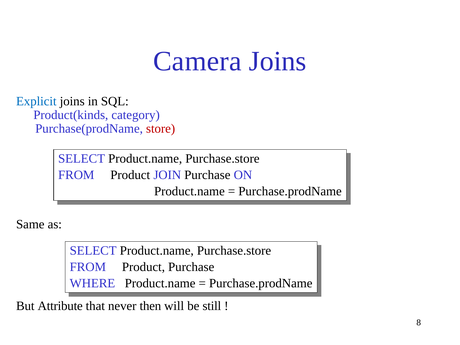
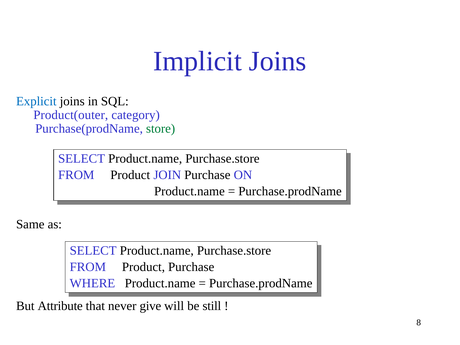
Camera: Camera -> Implicit (197, 61)
Product(kinds: Product(kinds -> Product(outer (71, 115)
store colour: red -> green (161, 129)
then: then -> give (150, 306)
